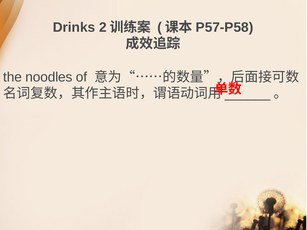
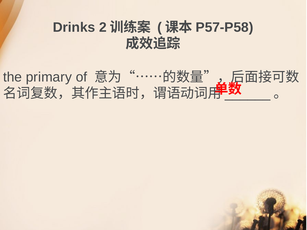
noodles: noodles -> primary (49, 77)
